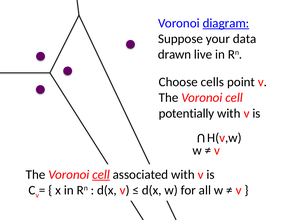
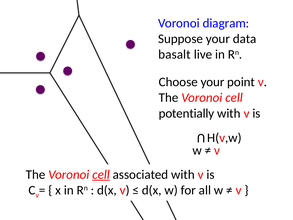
diagram underline: present -> none (226, 23)
drawn: drawn -> basalt (174, 54)
Choose cells: cells -> your (212, 82)
